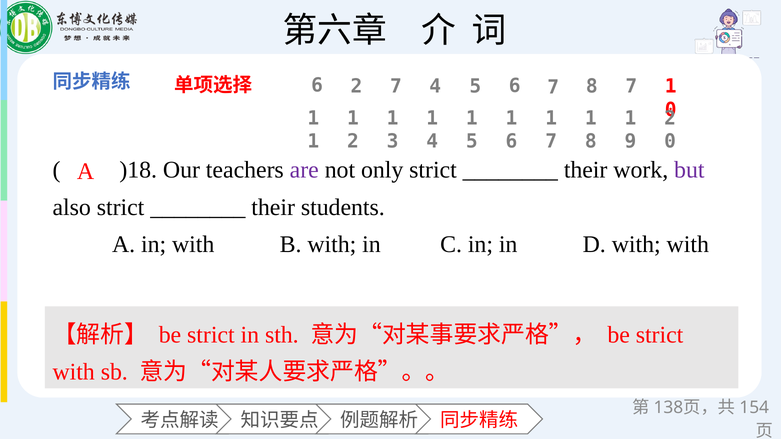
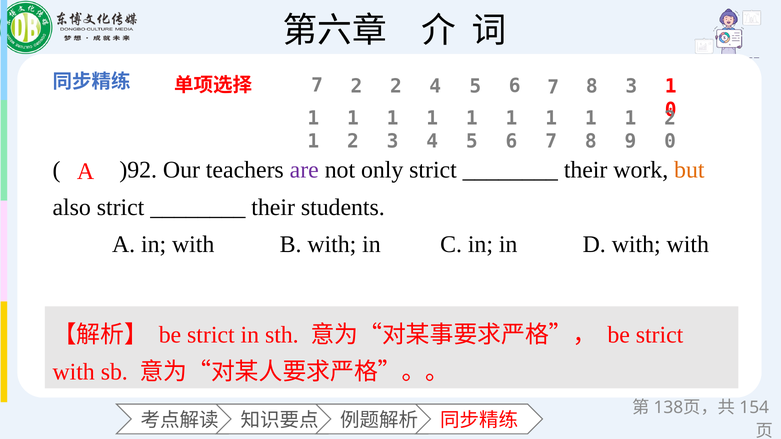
6: 6 -> 7 (317, 85)
2 7: 7 -> 2 (396, 86)
8 7: 7 -> 3 (631, 86)
)18: )18 -> )92 (138, 170)
but colour: purple -> orange (689, 170)
